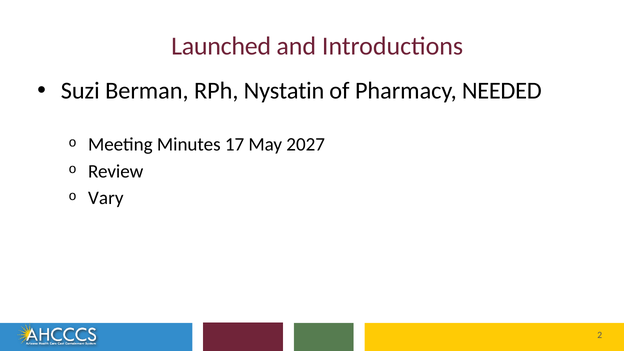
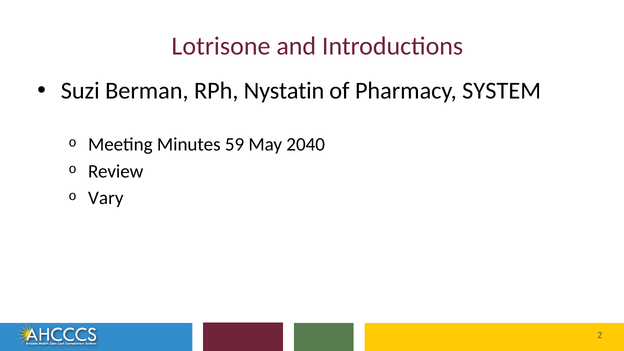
Launched: Launched -> Lotrisone (221, 46)
NEEDED: NEEDED -> SYSTEM (502, 91)
17: 17 -> 59 (235, 145)
2027: 2027 -> 2040 (306, 145)
